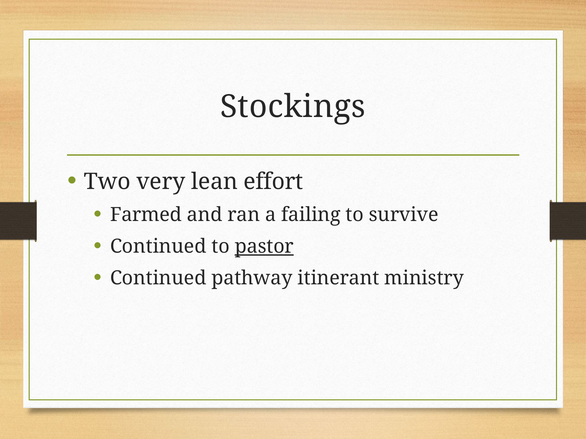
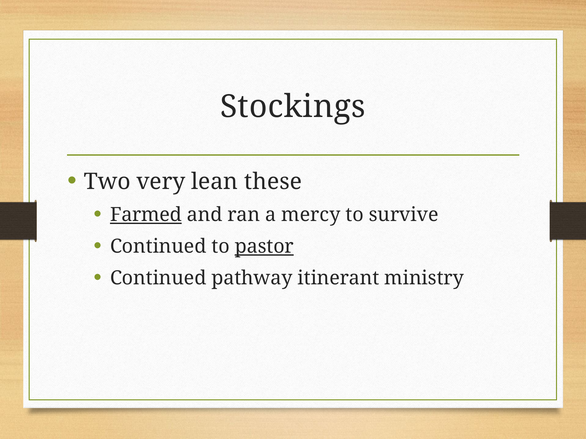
effort: effort -> these (273, 182)
Farmed underline: none -> present (146, 215)
failing: failing -> mercy (311, 215)
